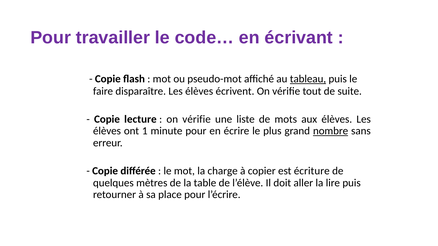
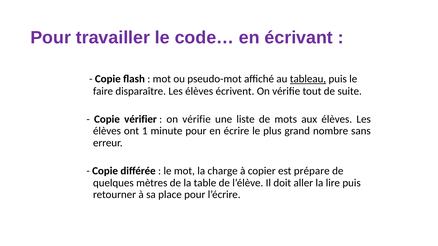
lecture: lecture -> vérifier (141, 119)
nombre underline: present -> none (331, 131)
écriture: écriture -> prépare (312, 171)
